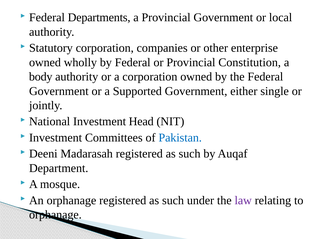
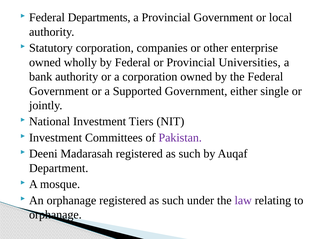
Constitution: Constitution -> Universities (250, 62)
body: body -> bank (41, 77)
Head: Head -> Tiers (141, 121)
Pakistan colour: blue -> purple (180, 137)
